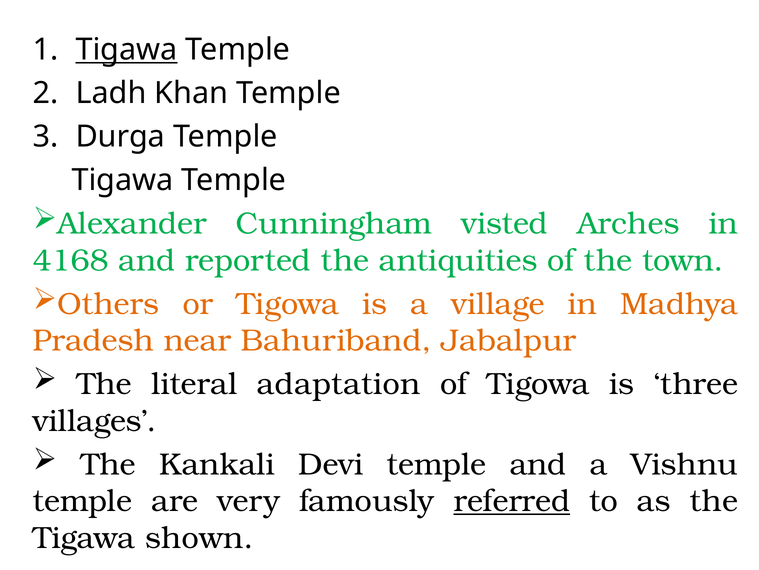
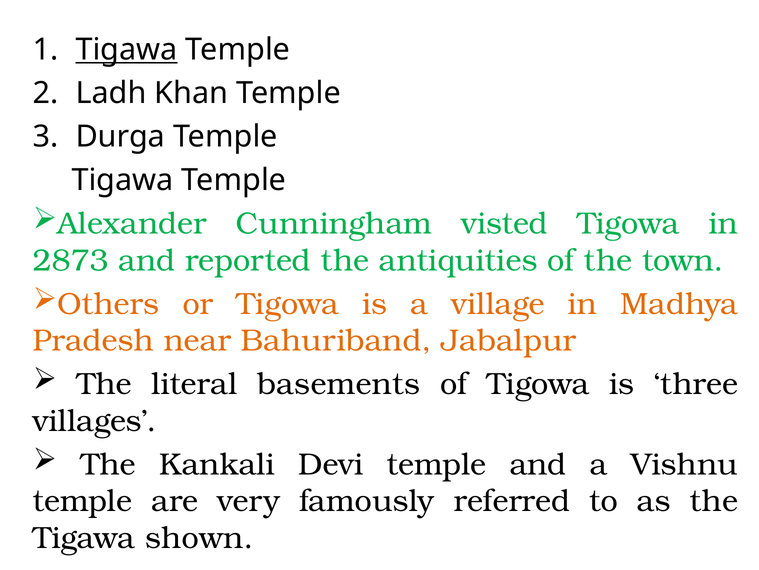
visted Arches: Arches -> Tigowa (628, 223)
4168: 4168 -> 2873 (71, 260)
adaptation: adaptation -> basements (339, 384)
referred underline: present -> none (512, 501)
